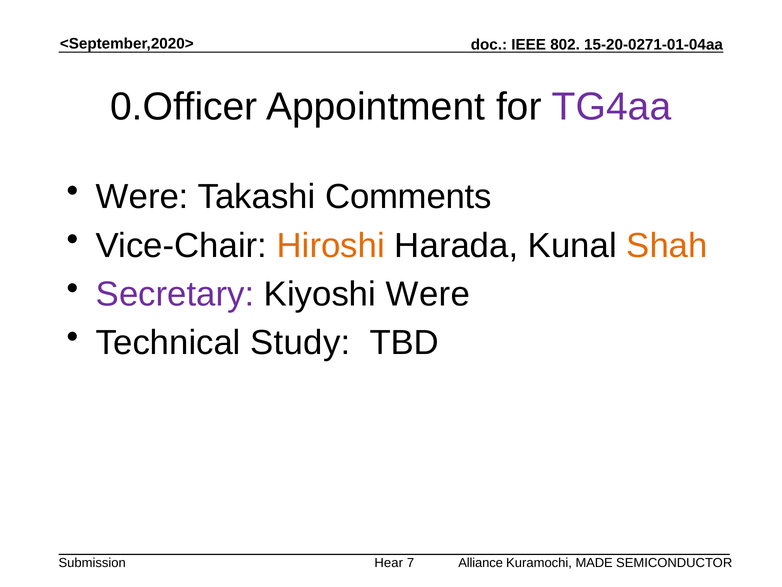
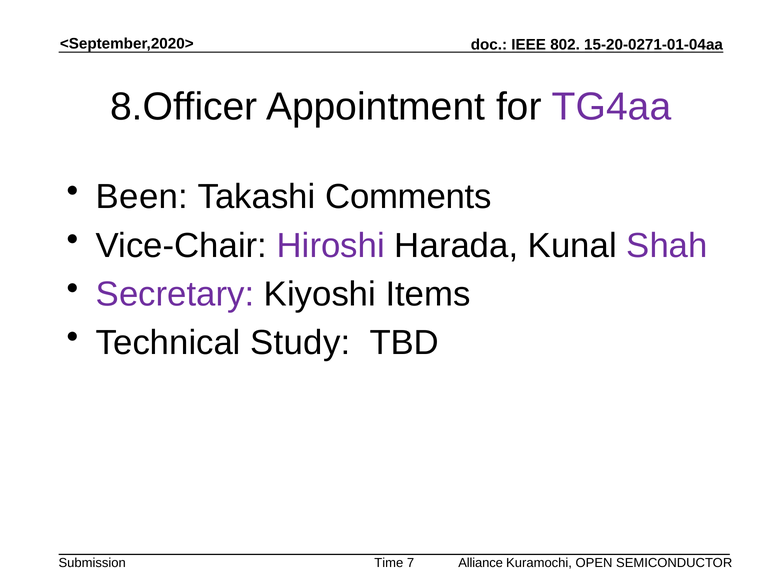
0.Officer: 0.Officer -> 8.Officer (184, 107)
Were: Were -> Been (142, 197)
Hiroshi colour: orange -> purple (331, 245)
Shah colour: orange -> purple (667, 245)
Kiyoshi Were: Were -> Items (428, 294)
Hear: Hear -> Time (389, 562)
MADE: MADE -> OPEN (594, 562)
